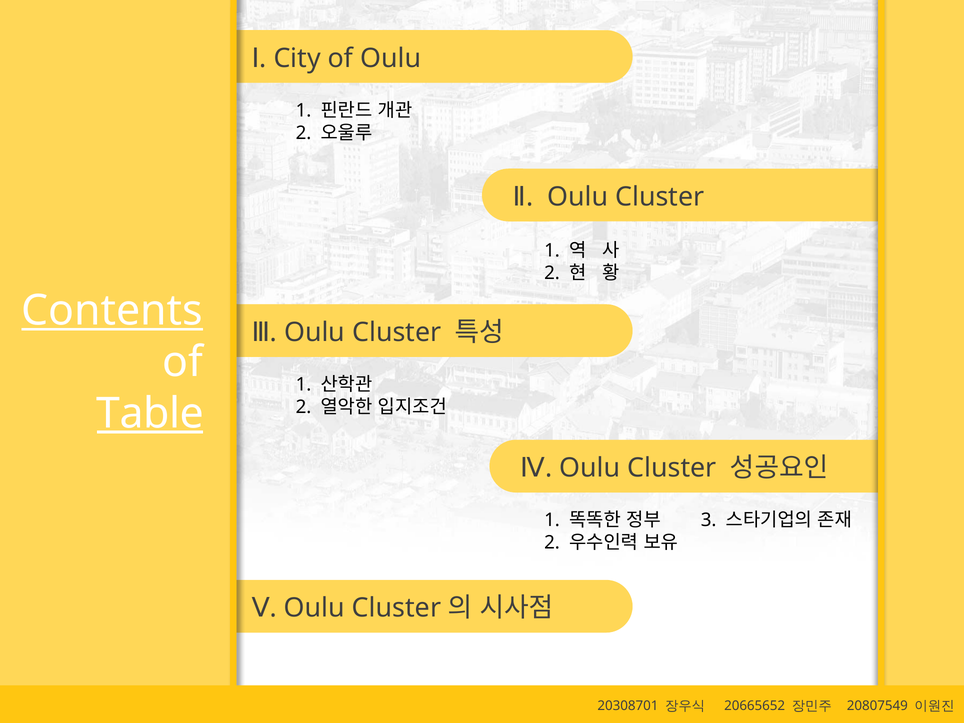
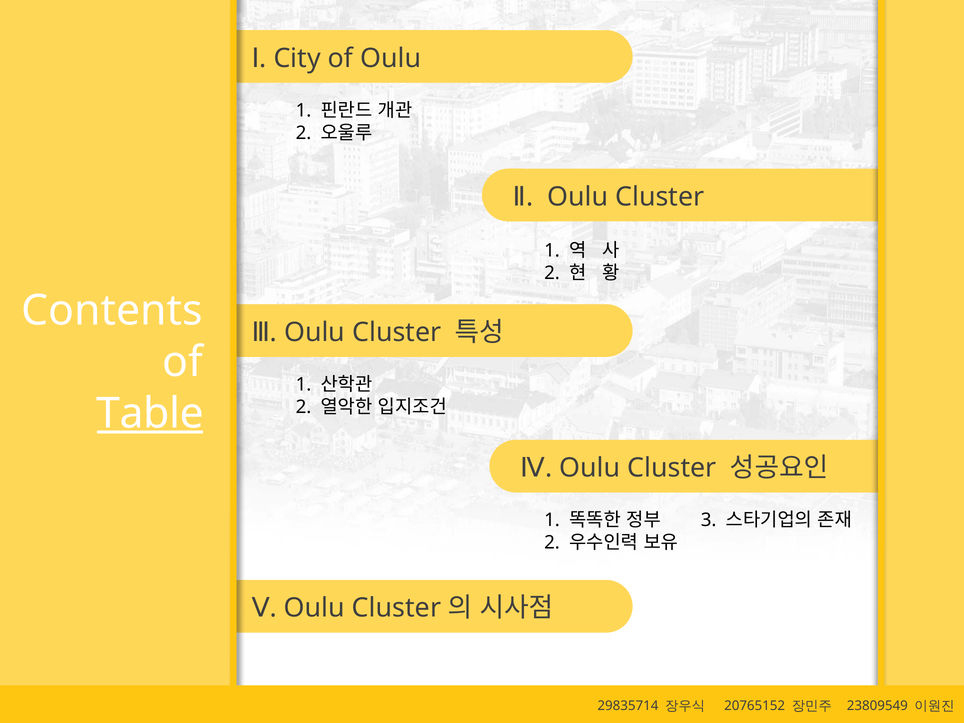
Contents underline: present -> none (112, 311)
20308701: 20308701 -> 29835714 (628, 706)
20665652: 20665652 -> 20765152 (755, 706)
20807549: 20807549 -> 23809549 (877, 706)
